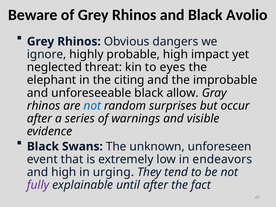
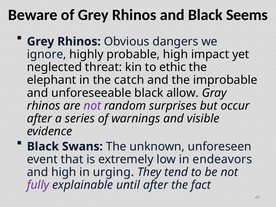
Avolio: Avolio -> Seems (247, 15)
eyes: eyes -> ethic (173, 67)
citing: citing -> catch (129, 80)
not colour: blue -> purple (92, 106)
